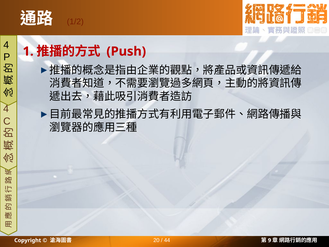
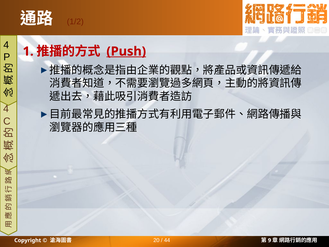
Push underline: none -> present (126, 51)
